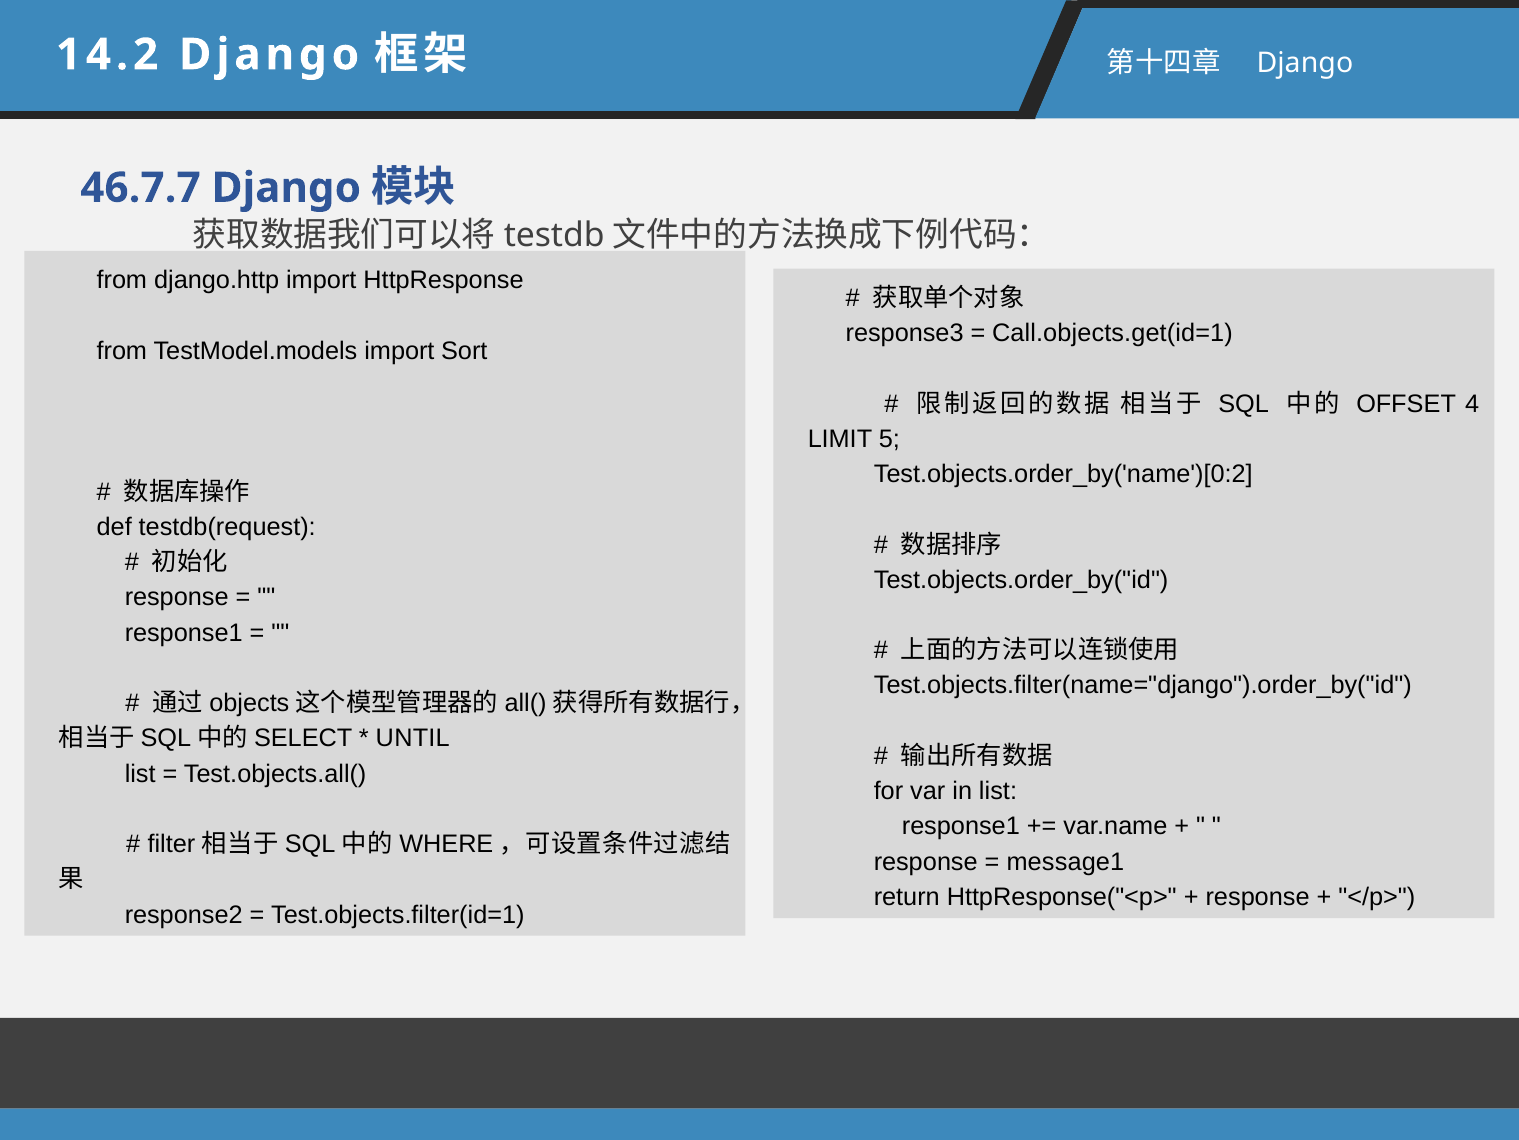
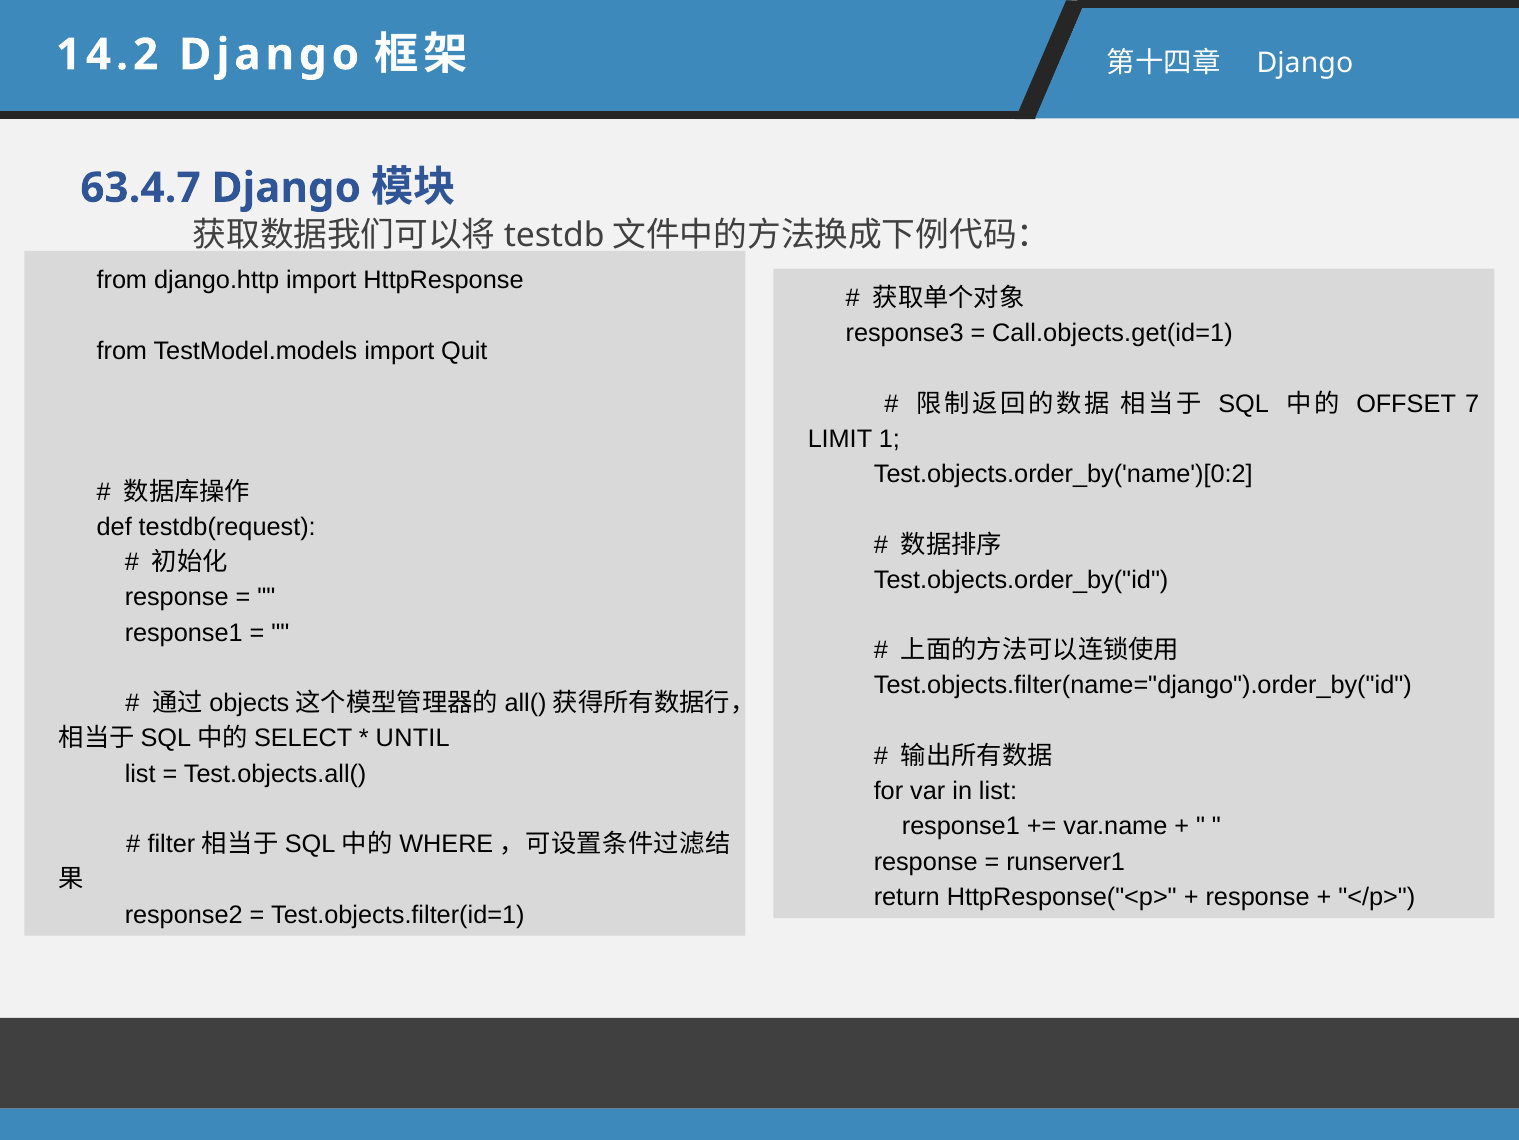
46.7.7: 46.7.7 -> 63.4.7 (140, 188)
Sort: Sort -> Quit (464, 351)
4: 4 -> 7 (1472, 403)
5: 5 -> 1 (889, 439)
message1: message1 -> runserver1 (1066, 861)
